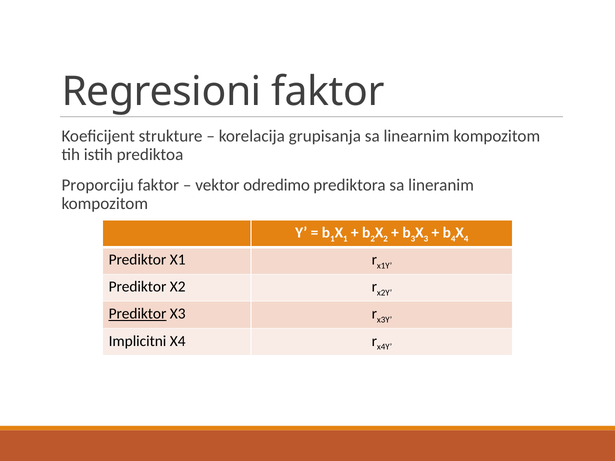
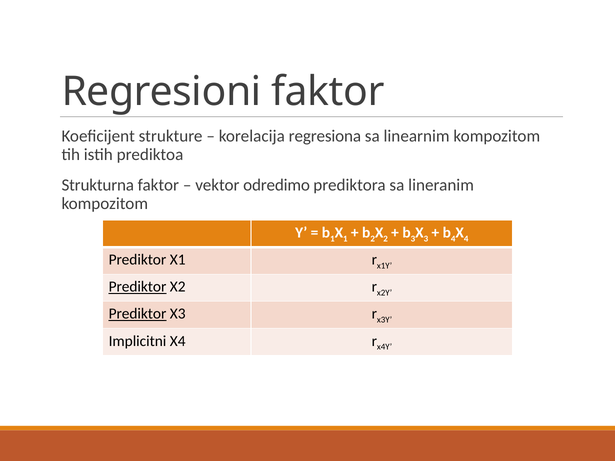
grupisanja: grupisanja -> regresiona (325, 136)
Proporciju: Proporciju -> Strukturna (98, 185)
Prediktor underline: none -> present (138, 287)
